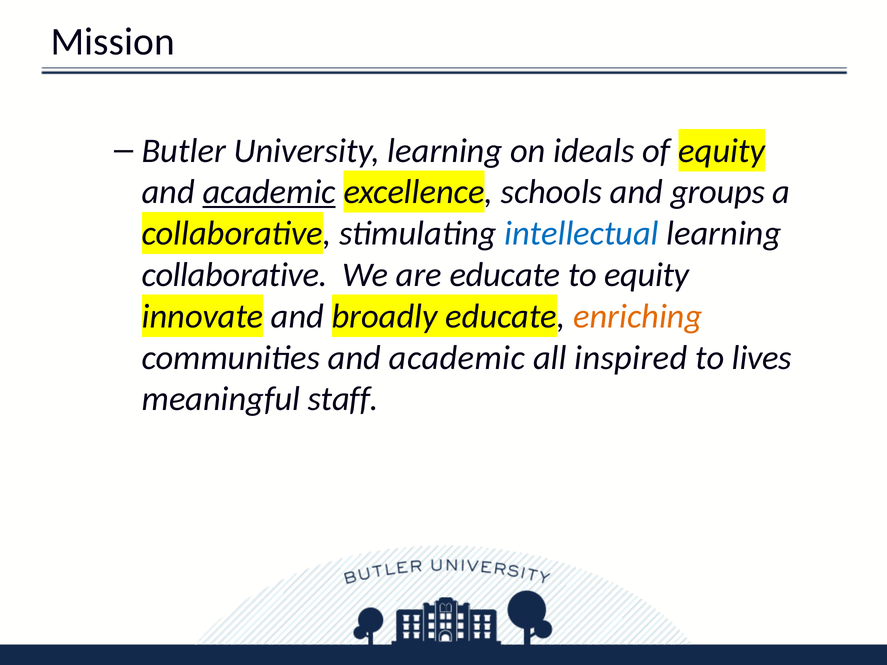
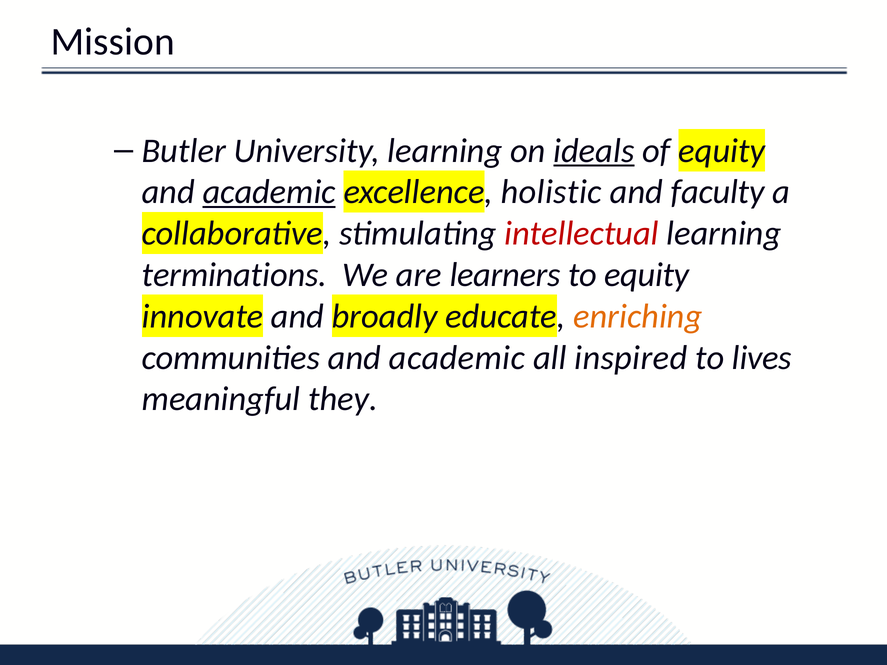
ideals underline: none -> present (594, 151)
schools: schools -> holistic (551, 192)
groups: groups -> faculty (718, 192)
intellectual colour: blue -> red (582, 234)
collaborative: collaborative -> terminations (234, 275)
are educate: educate -> learners (505, 275)
staff: staff -> they (343, 399)
